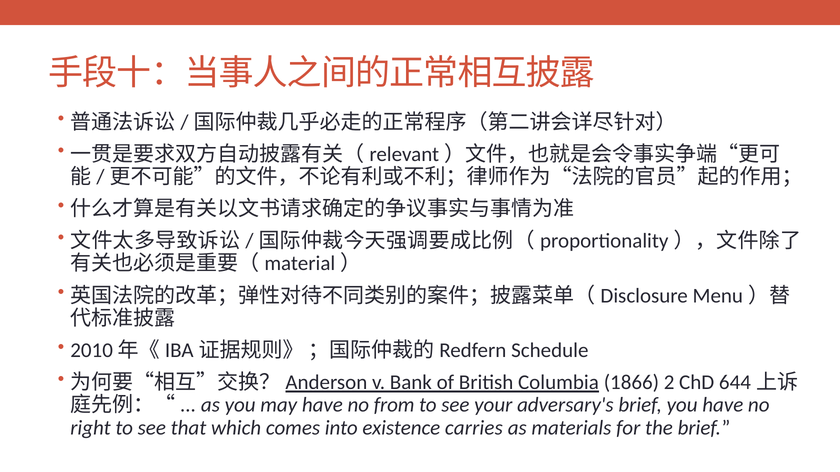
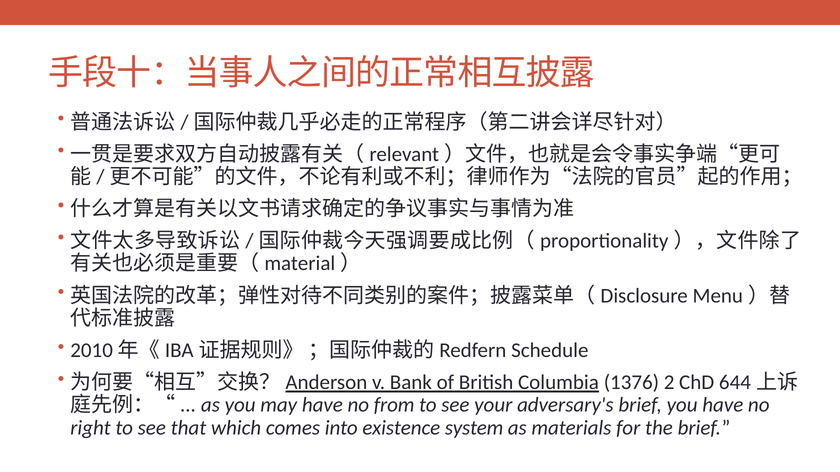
1866: 1866 -> 1376 (631, 383)
carries: carries -> system (474, 428)
